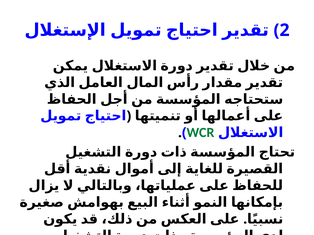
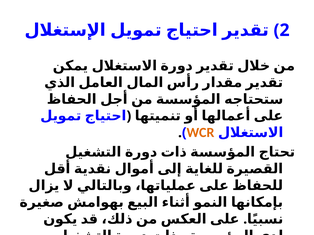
WCR colour: green -> orange (201, 133)
